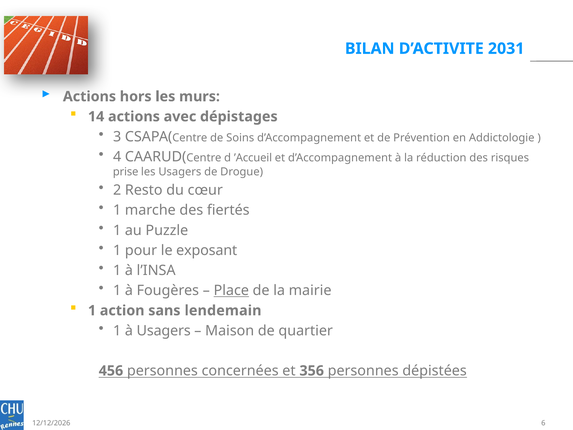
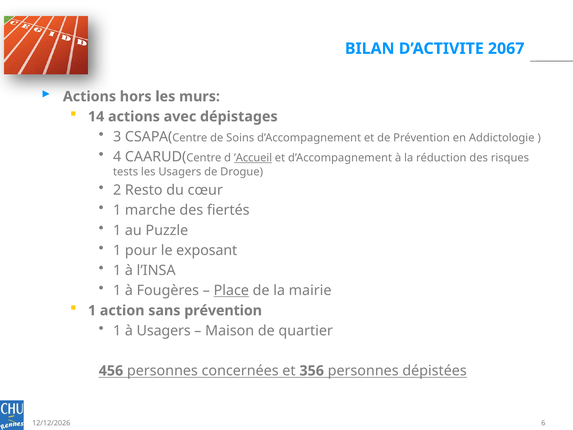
2031: 2031 -> 2067 (506, 49)
’Accueil underline: none -> present (253, 158)
prise: prise -> tests (126, 172)
sans lendemain: lendemain -> prévention (223, 310)
